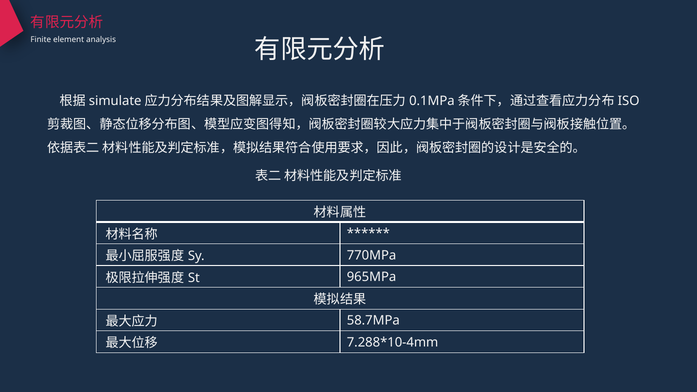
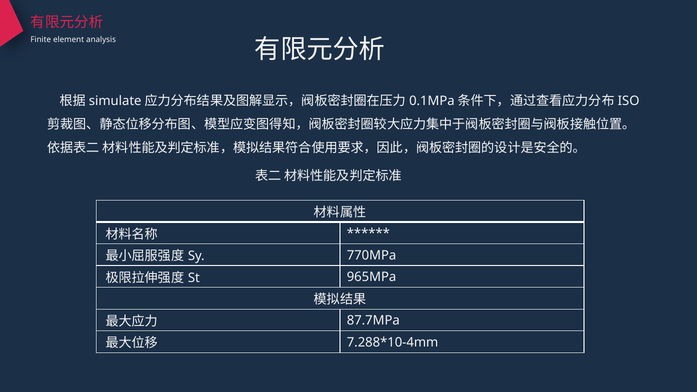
58.7MPa: 58.7MPa -> 87.7MPa (373, 321)
